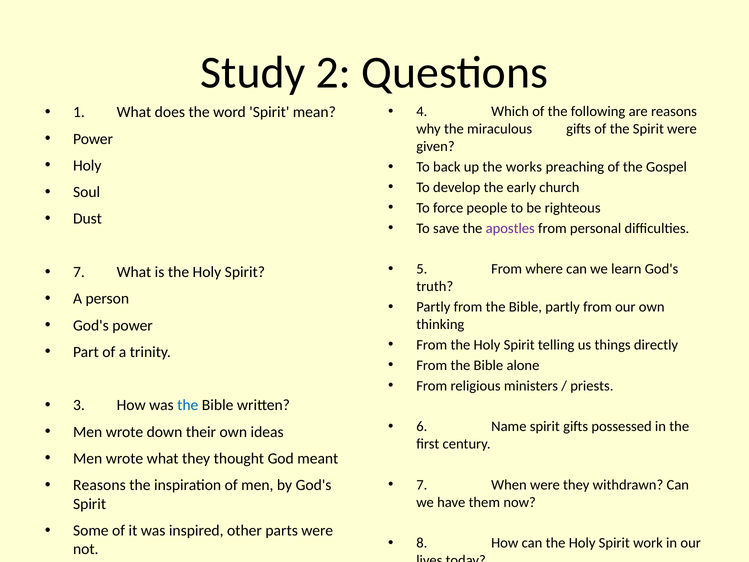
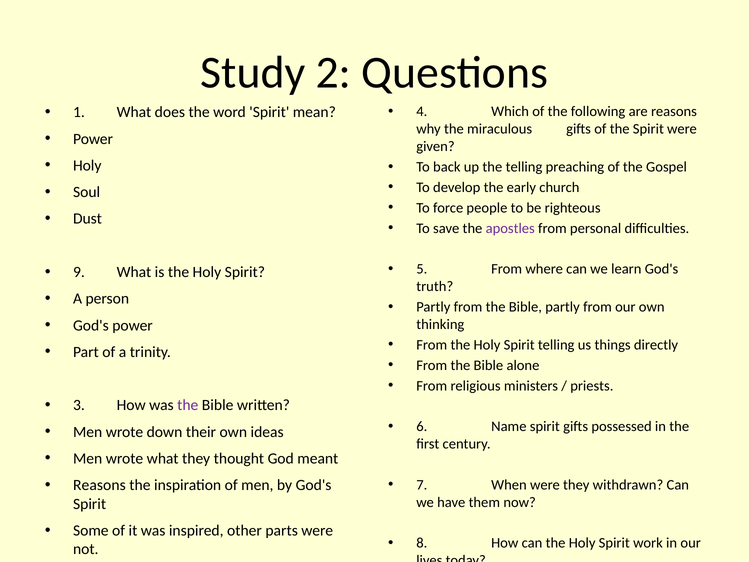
the works: works -> telling (524, 167)
7: 7 -> 9 (79, 272)
the colour: blue -> purple (188, 405)
